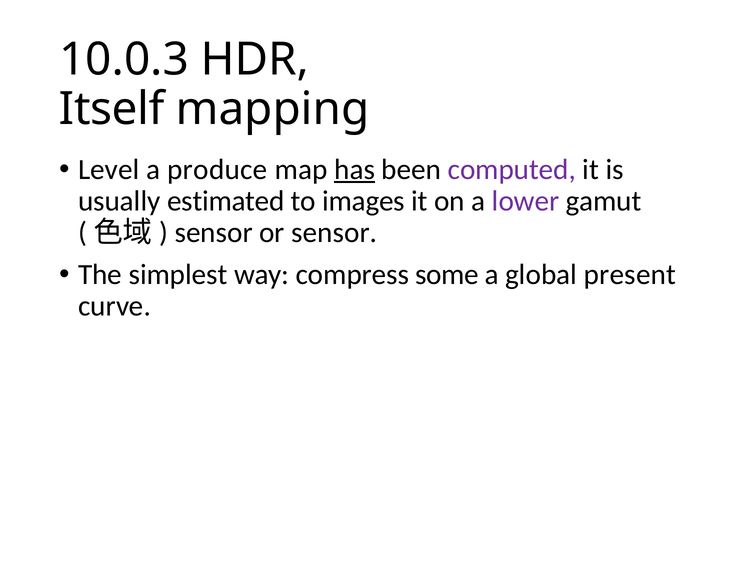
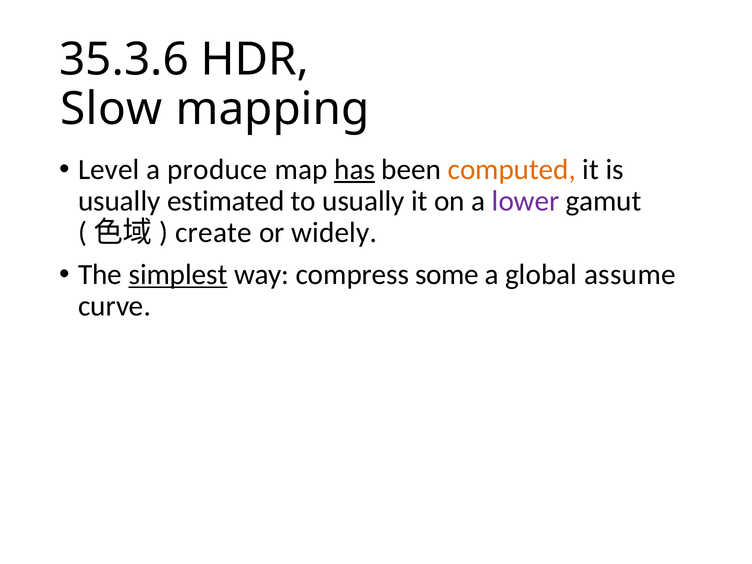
10.0.3: 10.0.3 -> 35.3.6 (124, 59)
Itself: Itself -> Slow (111, 109)
computed colour: purple -> orange (512, 170)
to images: images -> usually (363, 201)
sensor: sensor -> create (213, 233)
or sensor: sensor -> widely (334, 233)
simplest underline: none -> present (178, 275)
present: present -> assume (630, 275)
